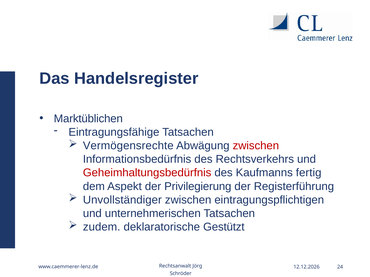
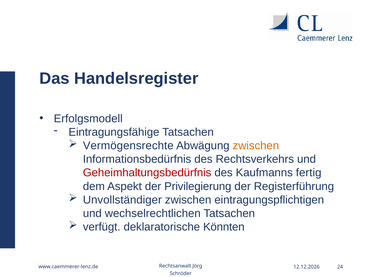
Marktüblichen: Marktüblichen -> Erfolgsmodell (88, 119)
zwischen colour: red -> orange (256, 146)
unternehmerischen: unternehmerischen -> wechselrechtlichen (153, 214)
zudem: zudem -> verfügt (102, 227)
Gestützt: Gestützt -> Könnten (224, 227)
